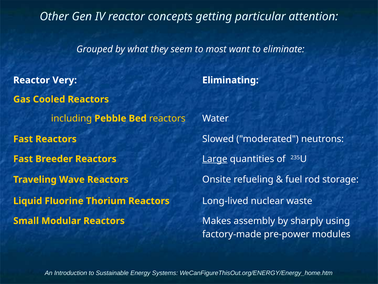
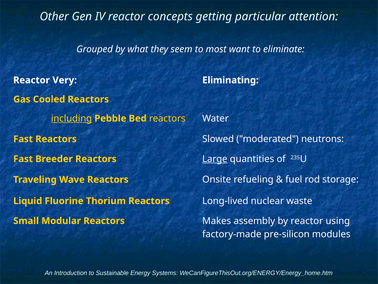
including underline: none -> present (71, 118)
by sharply: sharply -> reactor (307, 220)
pre-power: pre-power -> pre-silicon (287, 234)
